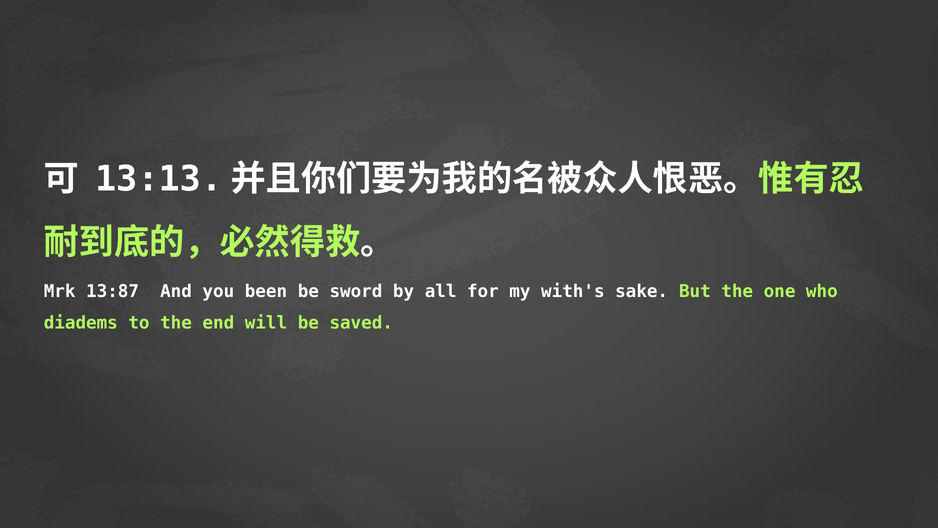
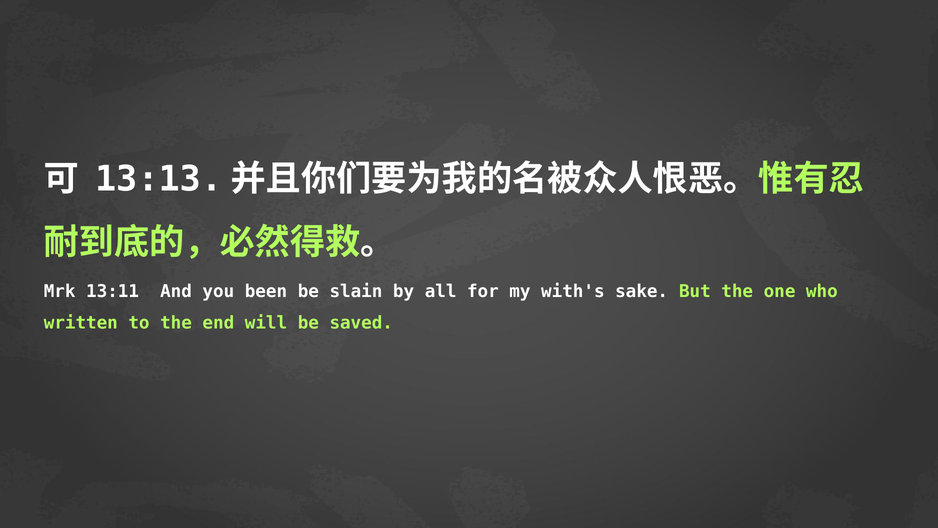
13:87: 13:87 -> 13:11 (113, 291)
sword: sword -> slain (356, 291)
diadems: diadems -> written (81, 323)
